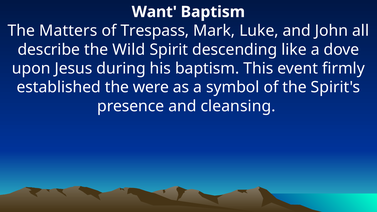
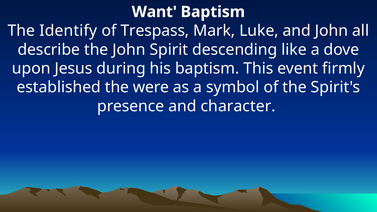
Matters: Matters -> Identify (68, 31)
the Wild: Wild -> John (129, 50)
cleansing: cleansing -> character (238, 106)
